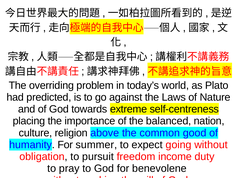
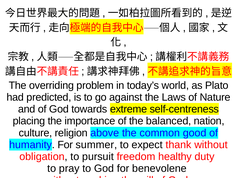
going: going -> thank (179, 145)
income: income -> healthy (175, 156)
